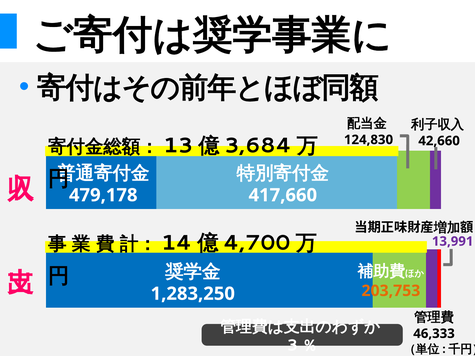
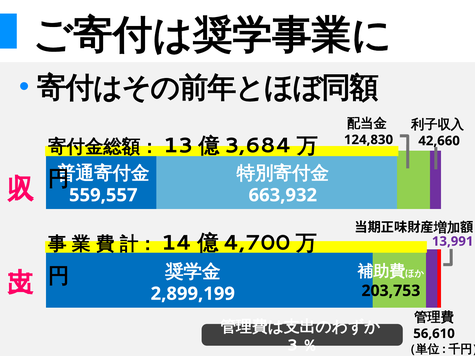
479,178: 479,178 -> 559,557 (103, 195)
417,660: 417,660 -> 663,932 (283, 195)
203,753 colour: orange -> black (391, 291)
1,283,250: 1,283,250 -> 2,899,199 (193, 294)
46,333: 46,333 -> 56,610 (434, 334)
